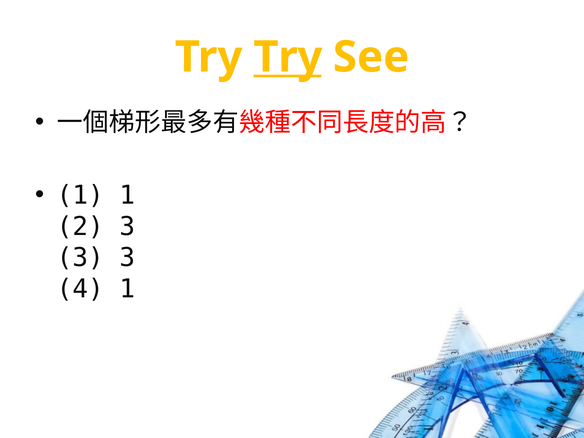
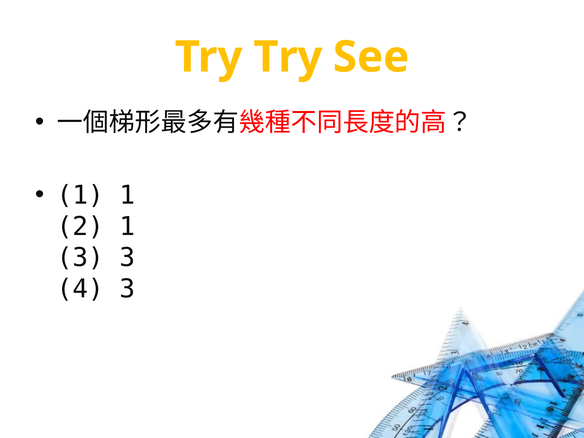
Try underline: present -> none (288, 57)
2 3: 3 -> 1 (127, 226)
4 1: 1 -> 3 (127, 289)
